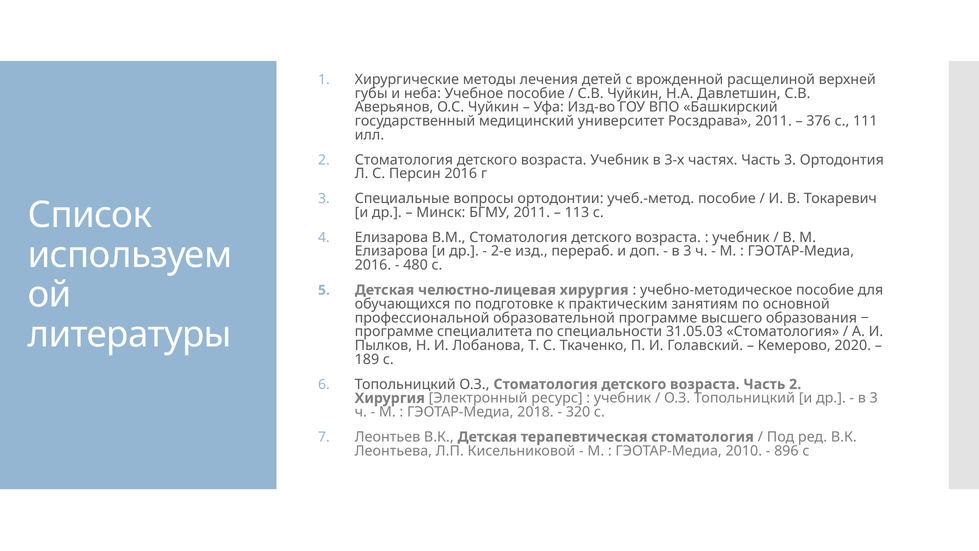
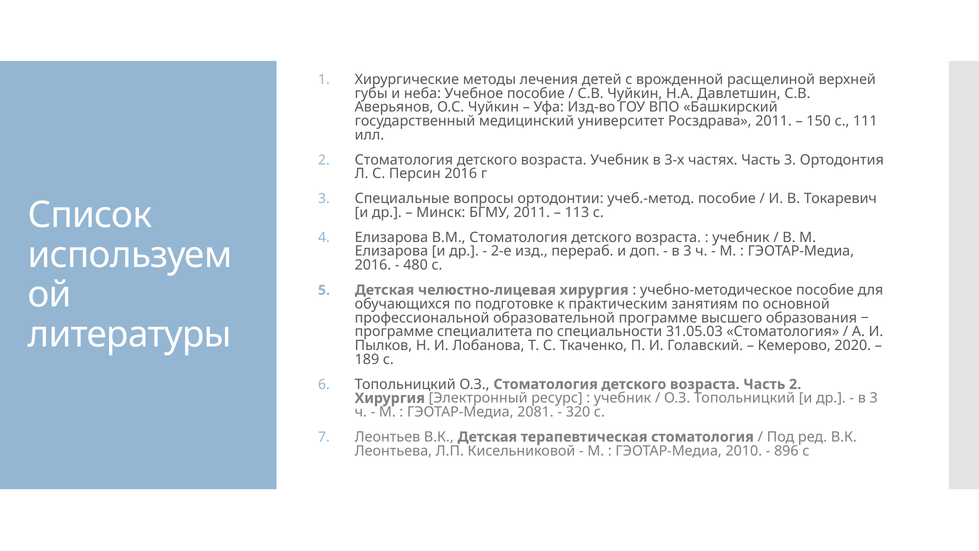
376: 376 -> 150 (819, 121)
2018: 2018 -> 2081 (535, 412)
